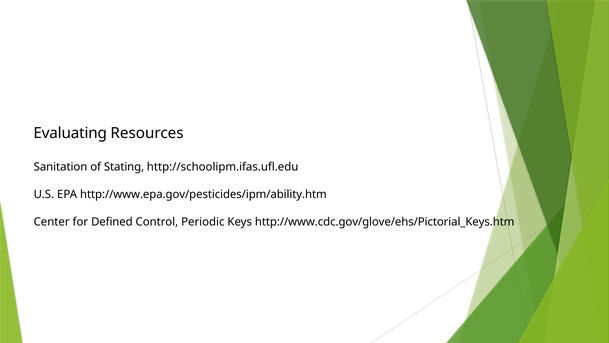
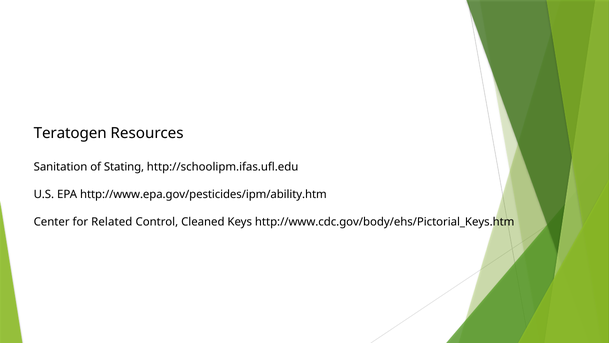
Evaluating: Evaluating -> Teratogen (70, 133)
Defined: Defined -> Related (112, 222)
Periodic: Periodic -> Cleaned (203, 222)
http://www.cdc.gov/glove/ehs/Pictorial_Keys.htm: http://www.cdc.gov/glove/ehs/Pictorial_Keys.htm -> http://www.cdc.gov/body/ehs/Pictorial_Keys.htm (385, 222)
